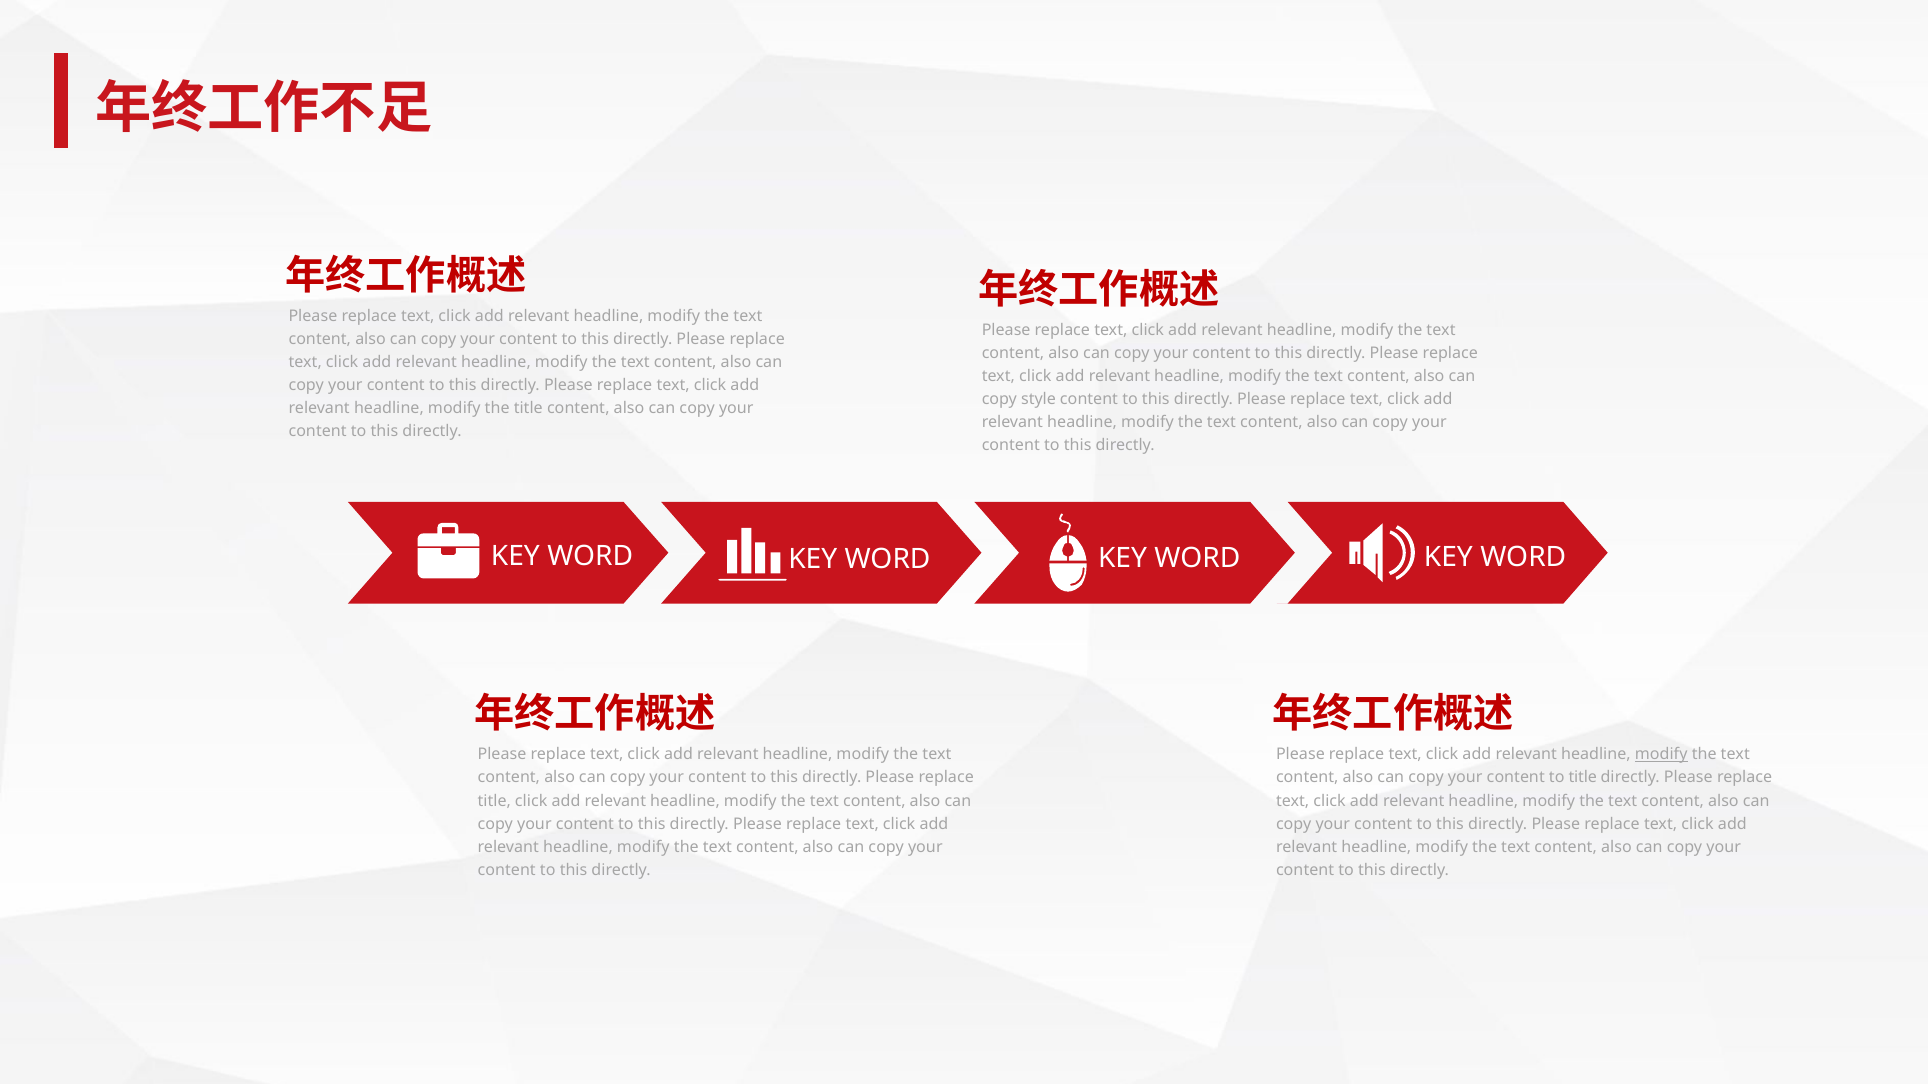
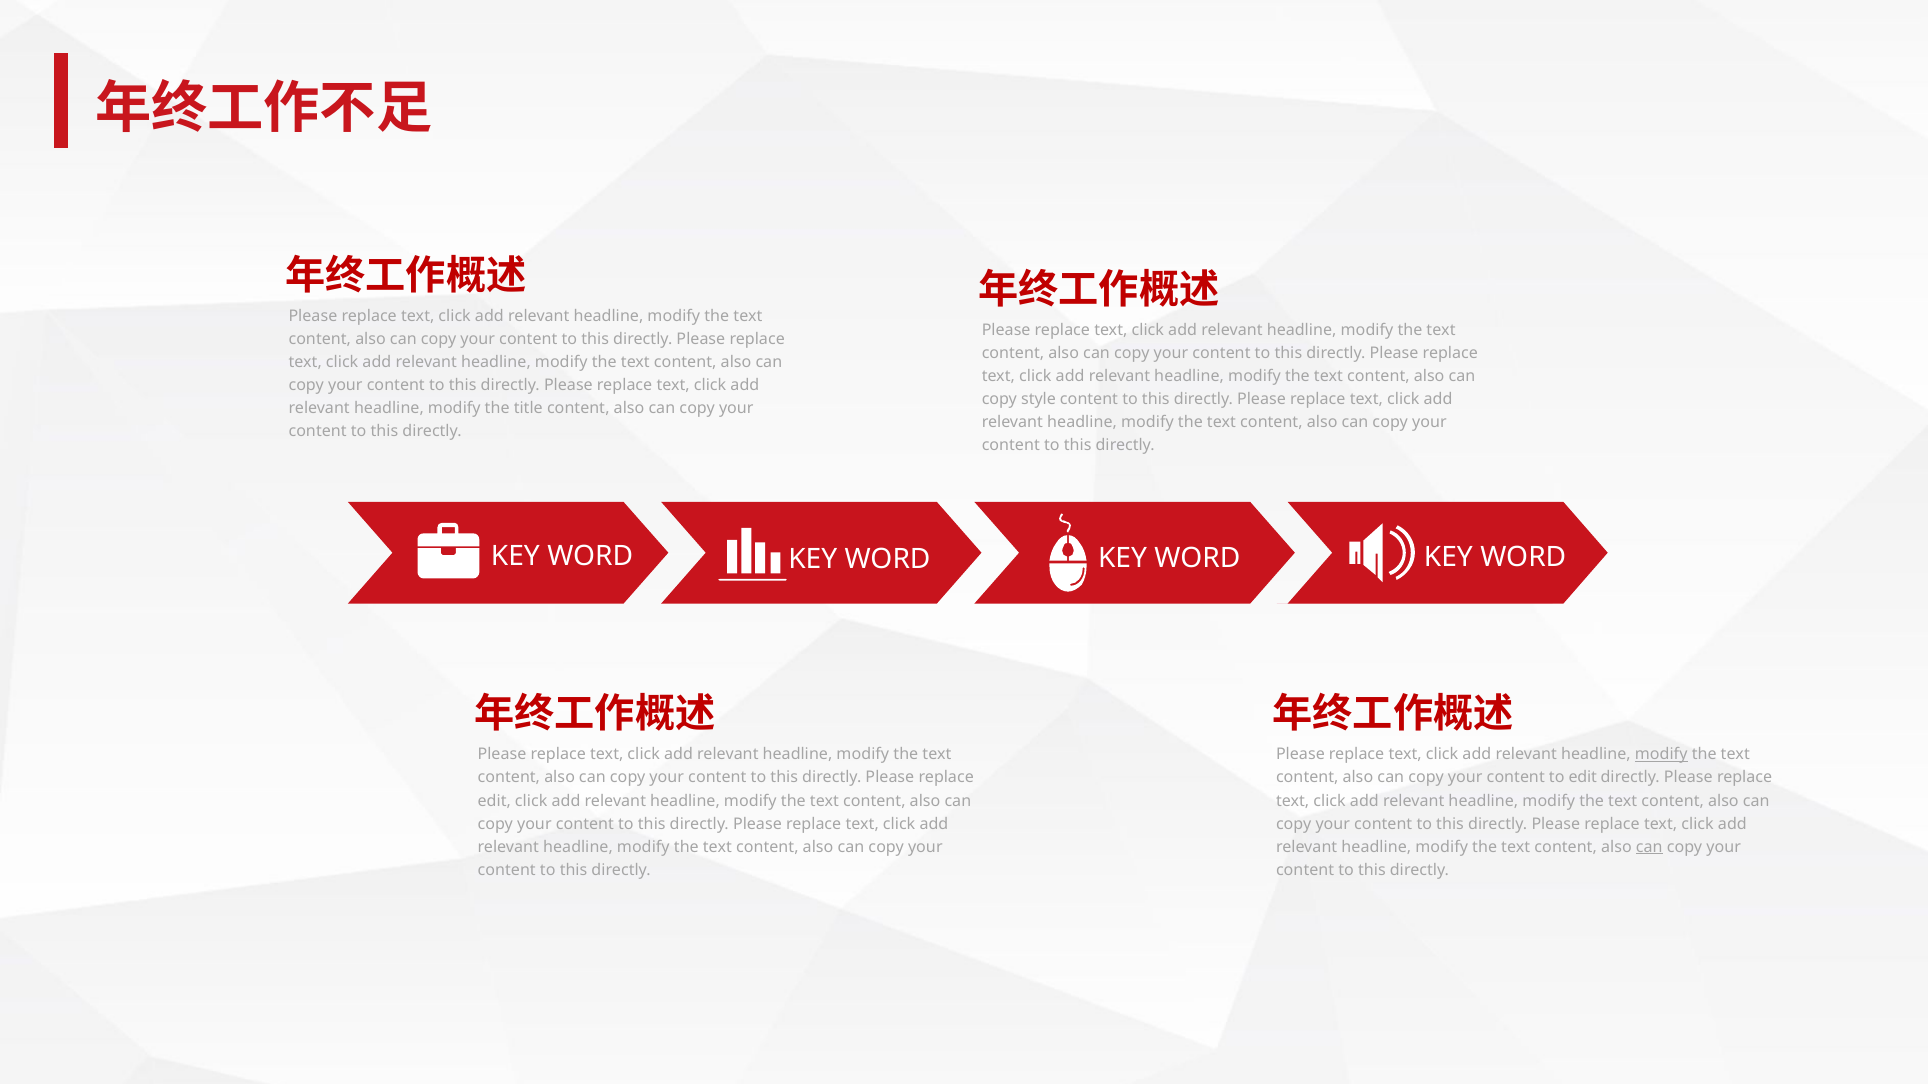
to title: title -> edit (1583, 778)
title: title -> edit (494, 801)
can underline: none -> present (1649, 847)
